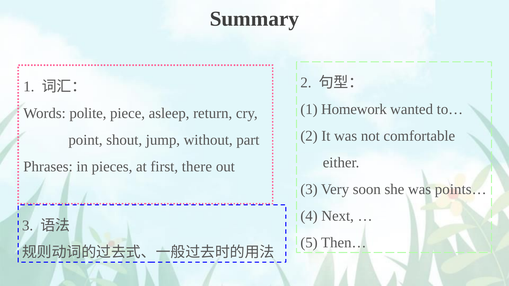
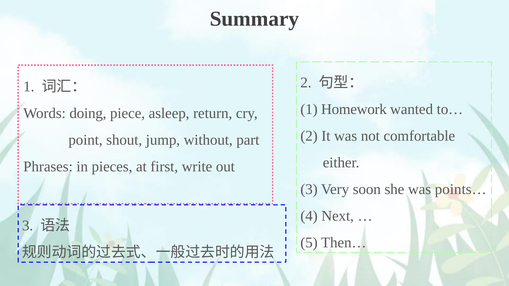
polite: polite -> doing (88, 113)
there: there -> write (197, 167)
